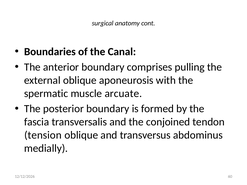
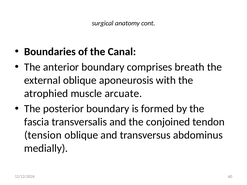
pulling: pulling -> breath (190, 67)
spermatic: spermatic -> atrophied (46, 94)
